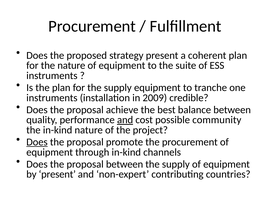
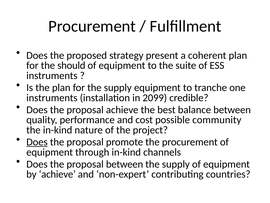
the nature: nature -> should (71, 65)
2009: 2009 -> 2099 (155, 97)
and underline: present -> none (125, 120)
by present: present -> achieve (57, 174)
